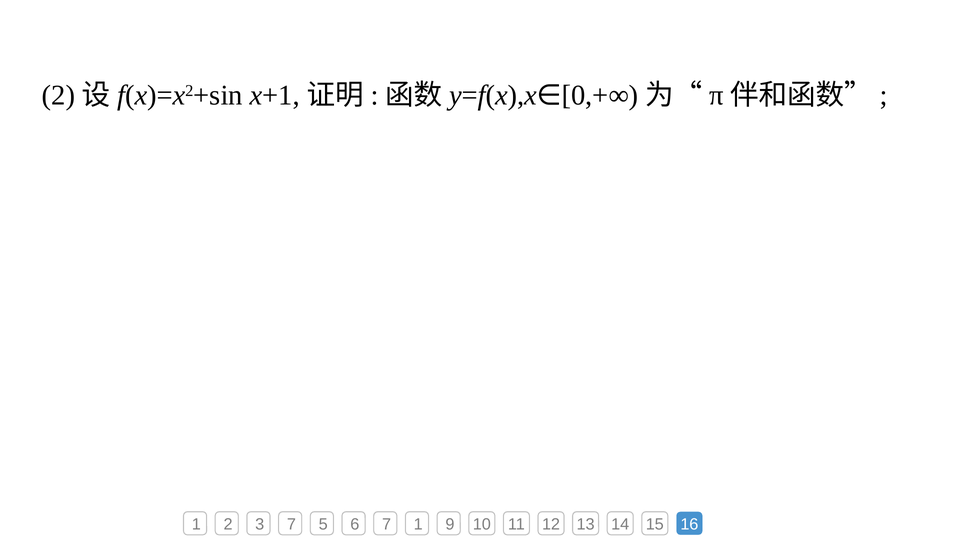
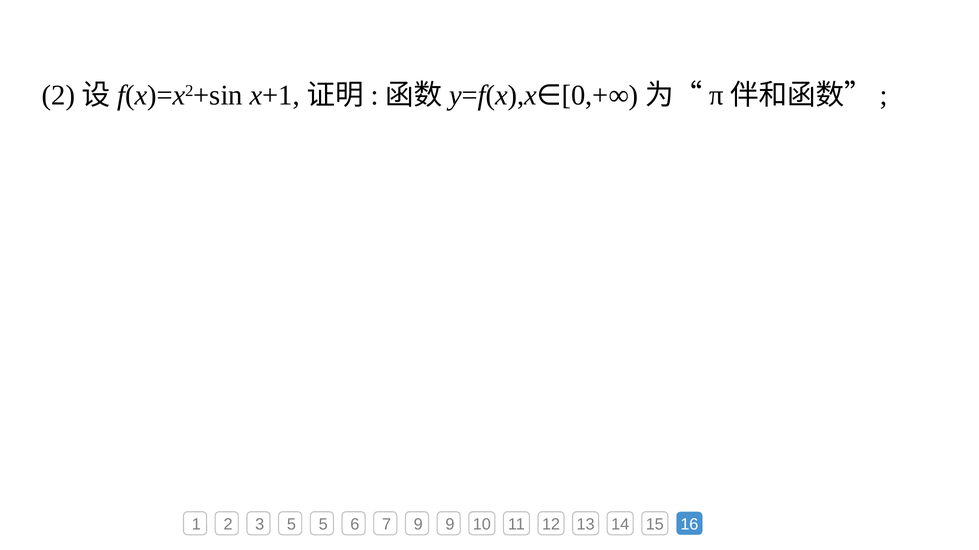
3 7: 7 -> 5 (291, 525)
7 1: 1 -> 9 (418, 525)
